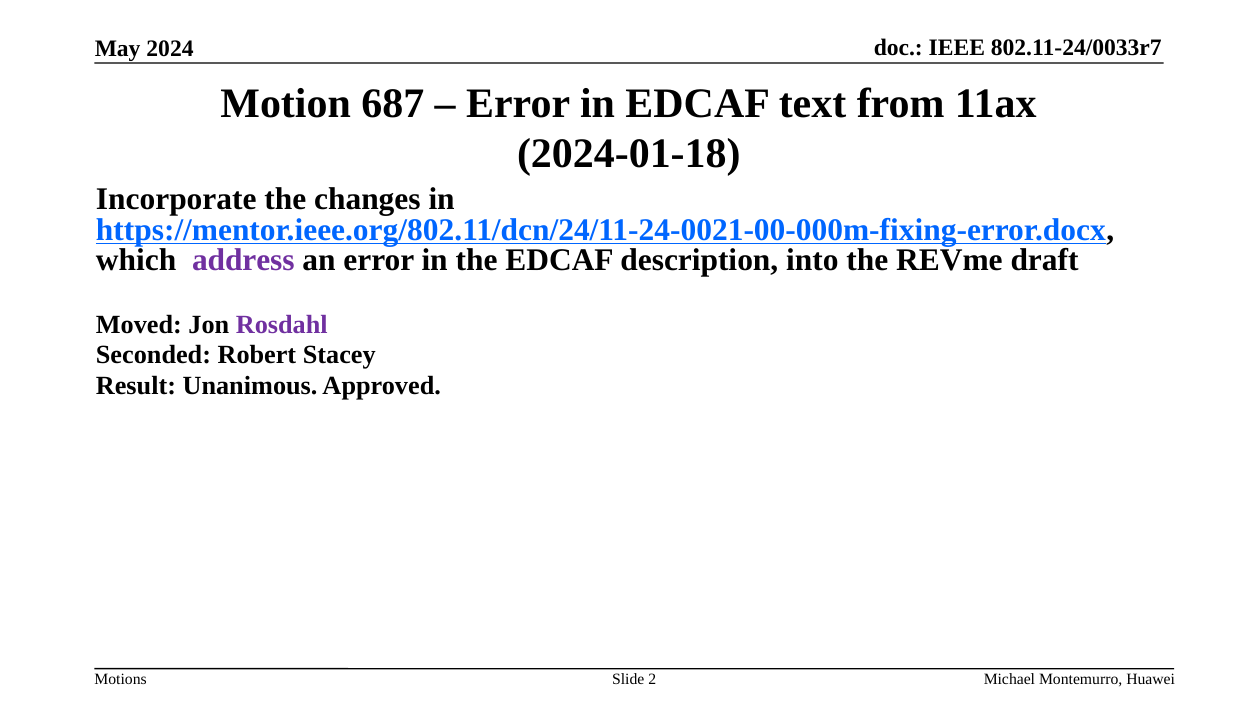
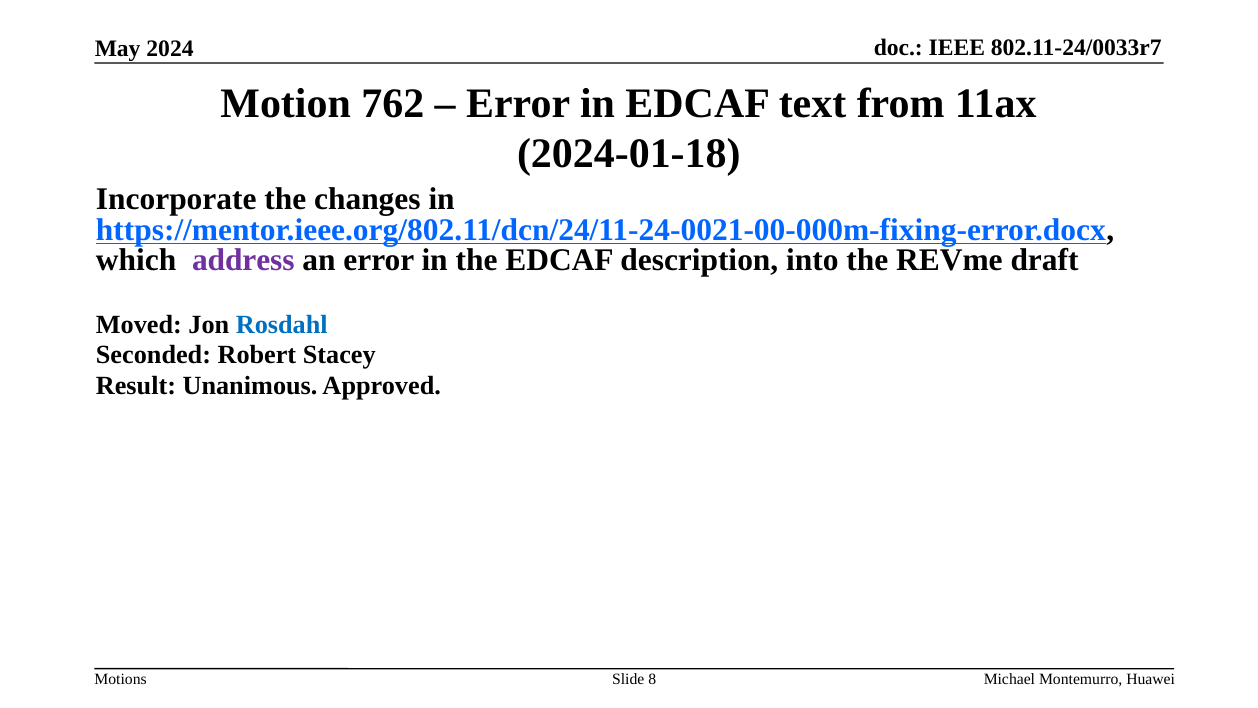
687: 687 -> 762 (393, 104)
Rosdahl colour: purple -> blue (282, 324)
2: 2 -> 8 (652, 679)
